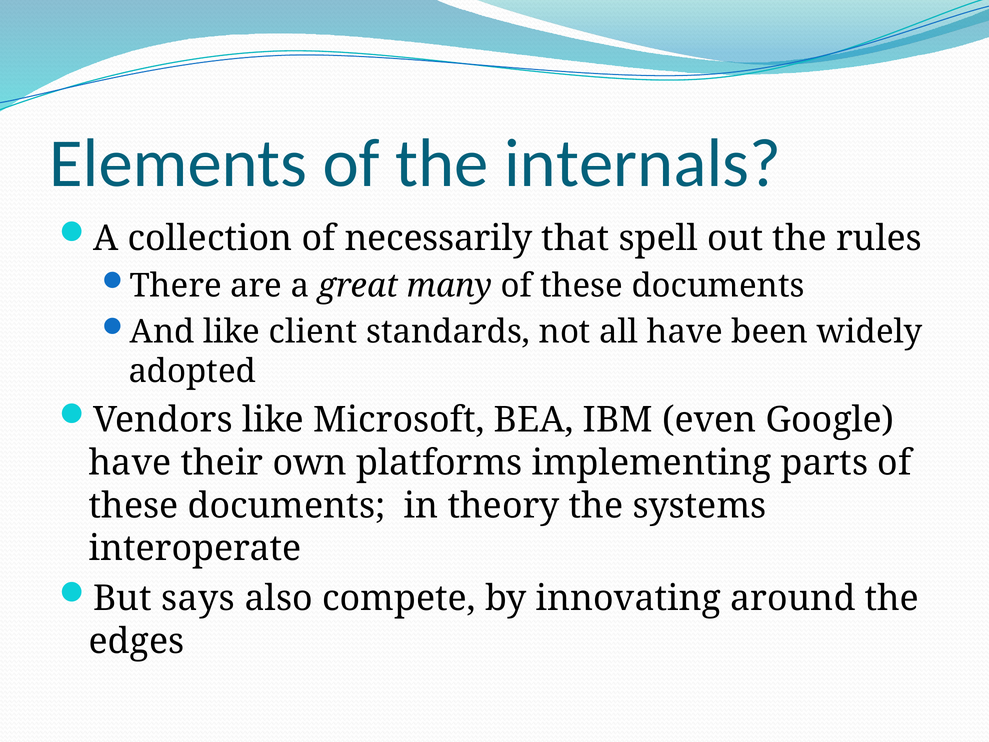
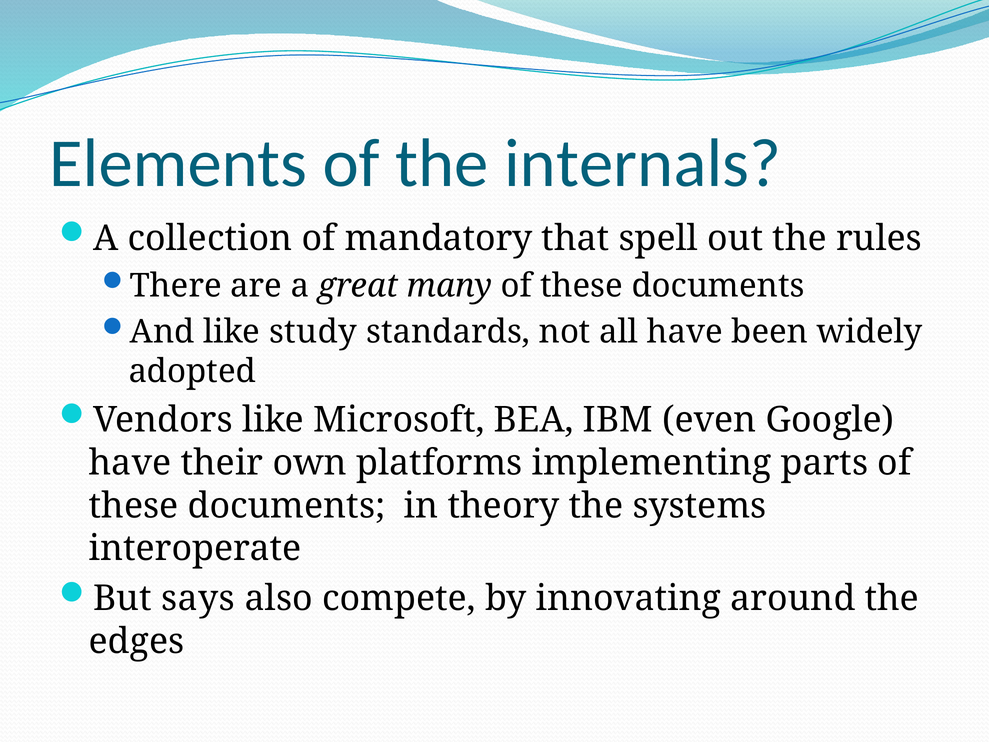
necessarily: necessarily -> mandatory (439, 238)
client: client -> study (313, 332)
